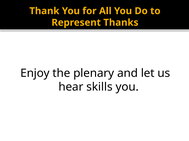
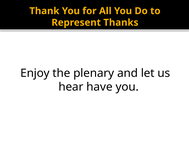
skills: skills -> have (99, 87)
